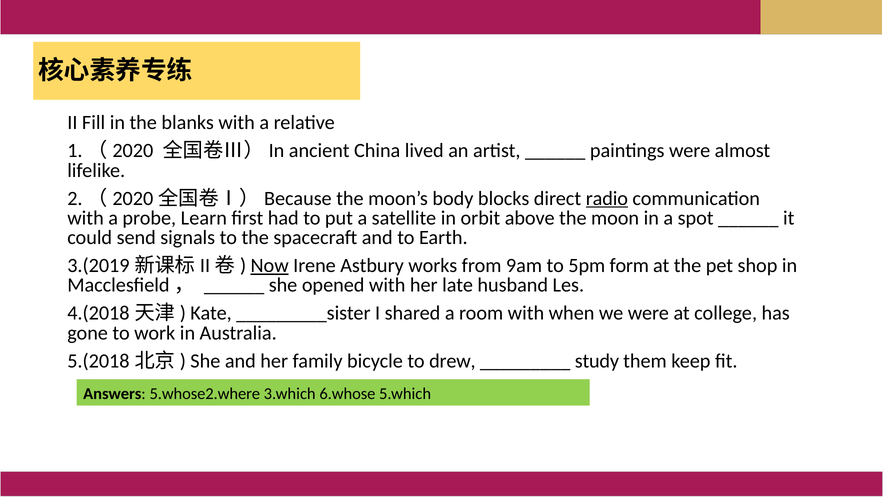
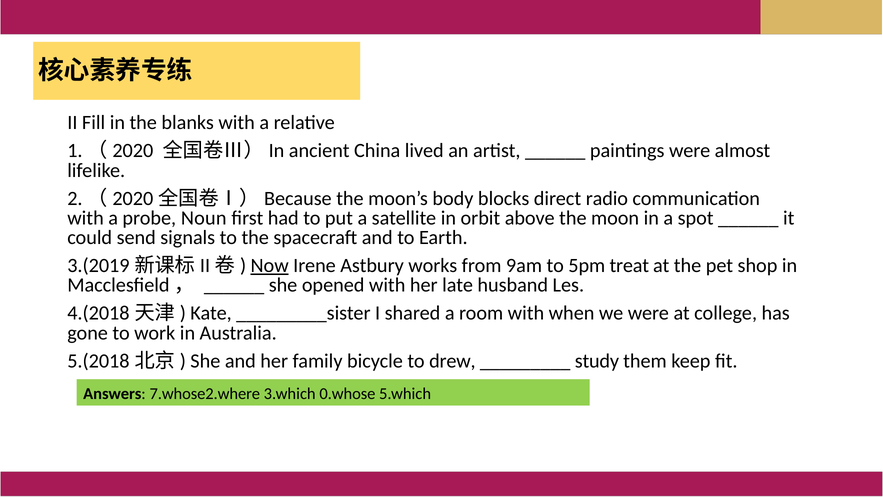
radio underline: present -> none (607, 198)
Learn: Learn -> Noun (204, 218)
form: form -> treat (629, 265)
5.whose2.where: 5.whose2.where -> 7.whose2.where (205, 393)
6.whose: 6.whose -> 0.whose (347, 393)
